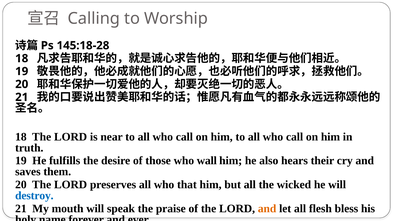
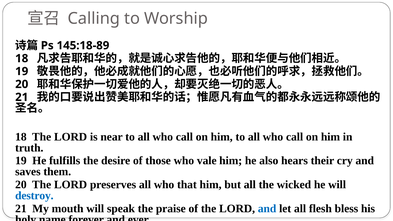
145:18-28: 145:18-28 -> 145:18-89 (83, 46)
wall: wall -> vale (207, 161)
and colour: orange -> blue (267, 209)
